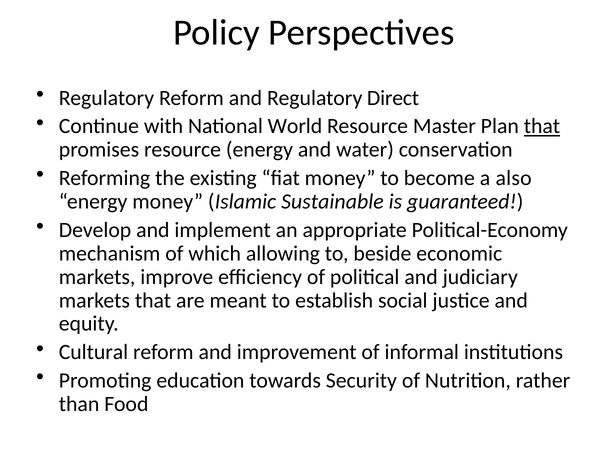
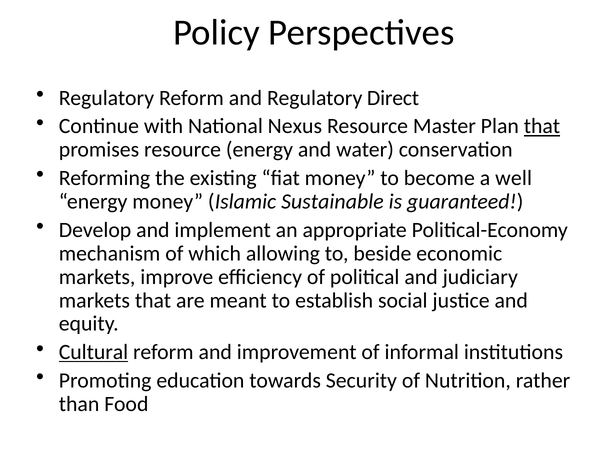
World: World -> Nexus (295, 126)
also: also -> well (514, 178)
Cultural underline: none -> present (93, 352)
